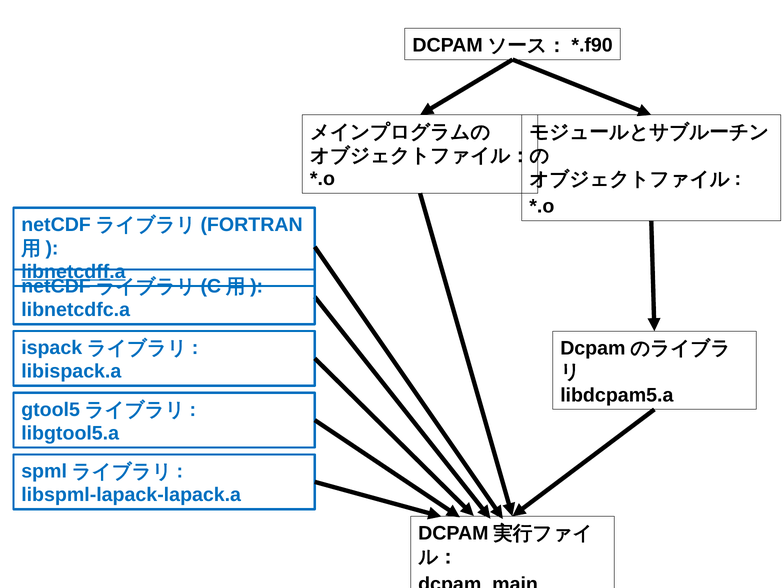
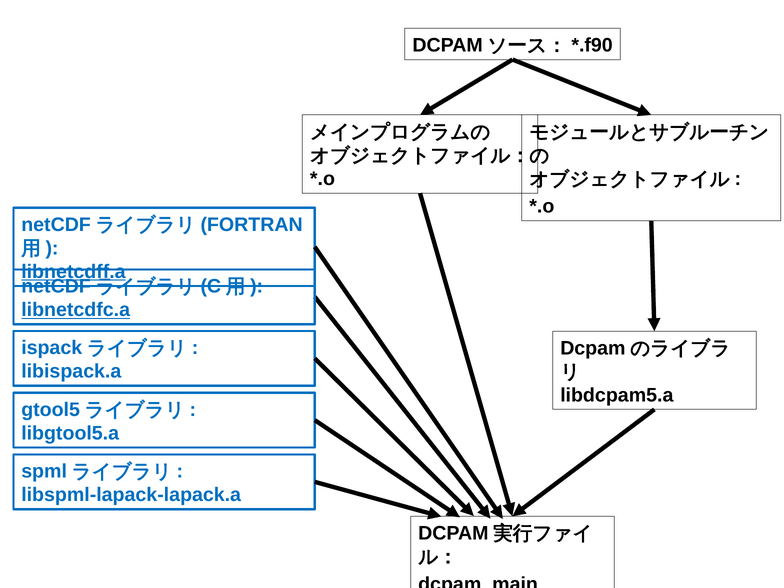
libnetcdfc.a underline: none -> present (76, 310)
